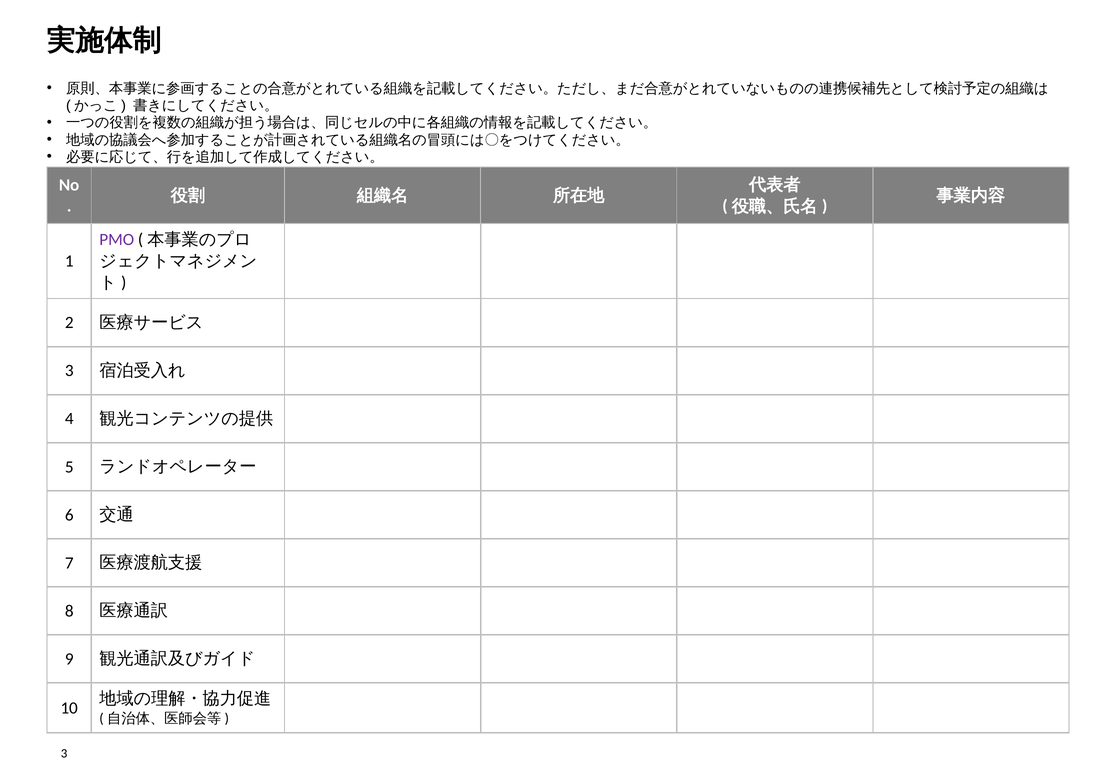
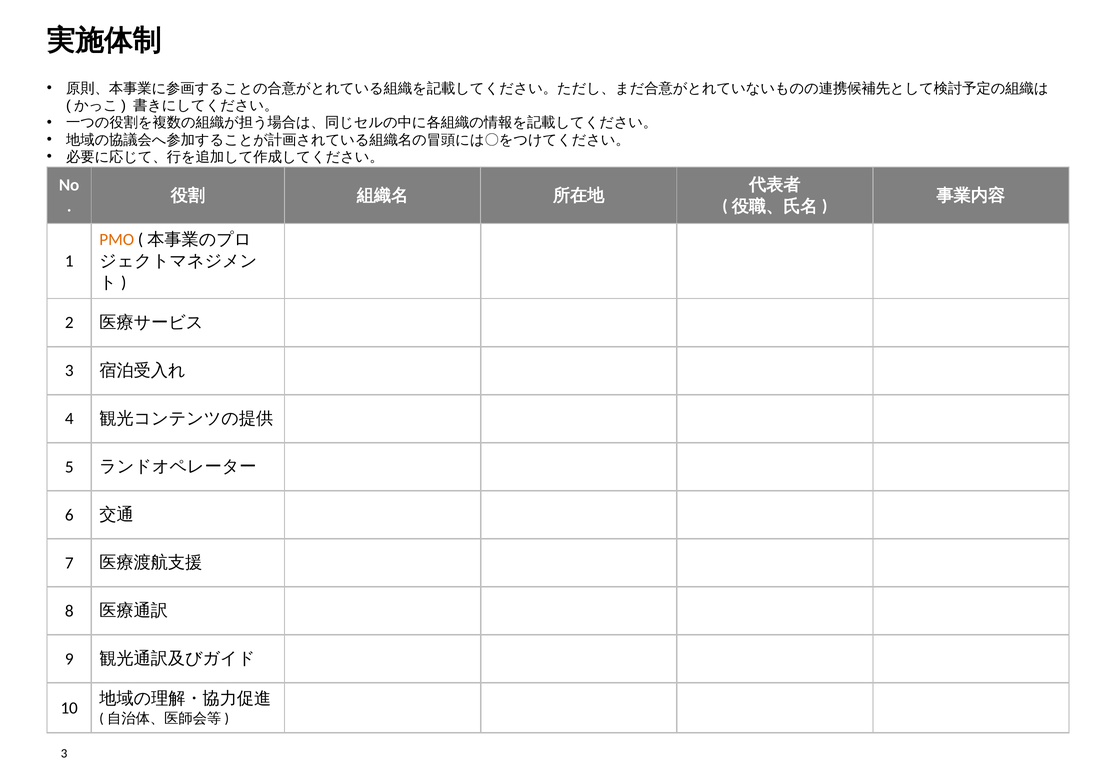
PMO colour: purple -> orange (117, 240)
